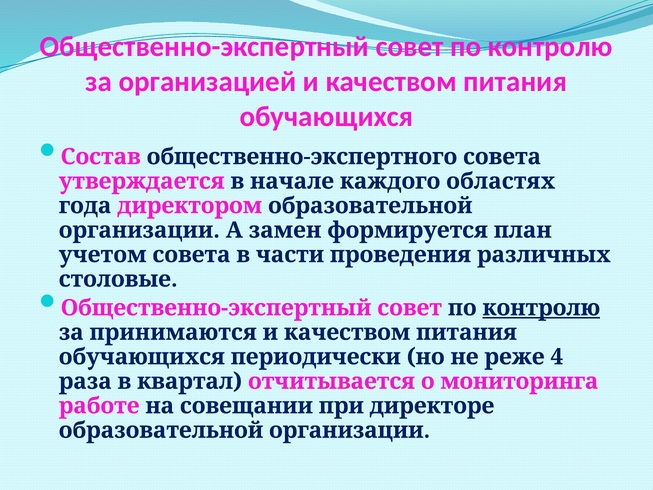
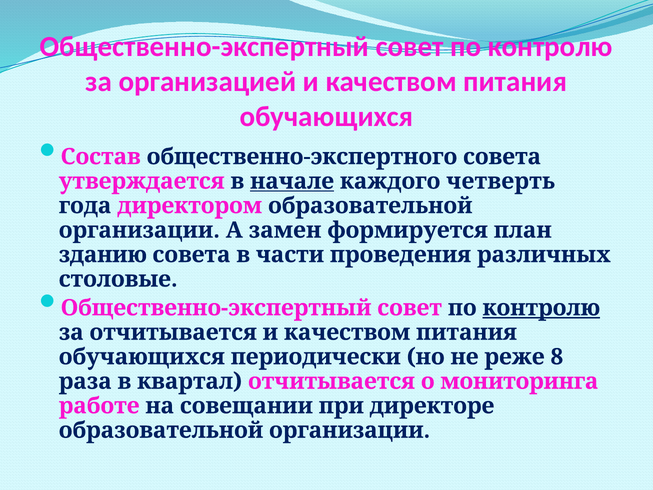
начале underline: none -> present (292, 181)
областях: областях -> четверть (501, 181)
учетом: учетом -> зданию (103, 255)
за принимаются: принимаются -> отчитывается (173, 332)
4: 4 -> 8 (557, 357)
